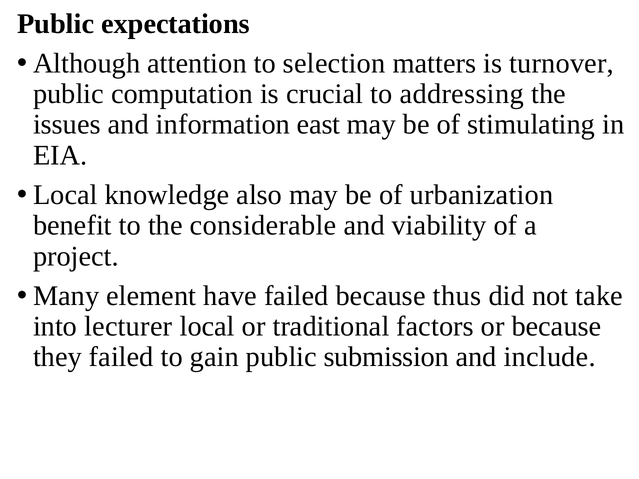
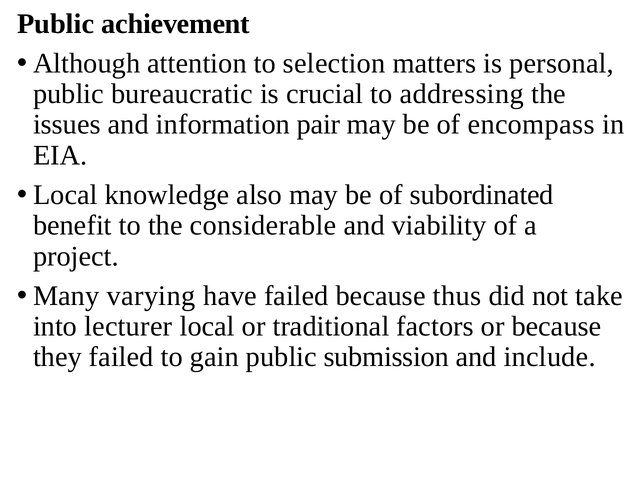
expectations: expectations -> achievement (176, 24)
turnover: turnover -> personal (562, 63)
computation: computation -> bureaucratic (182, 94)
east: east -> pair (319, 125)
stimulating: stimulating -> encompass (531, 125)
urbanization: urbanization -> subordinated (482, 195)
element: element -> varying (151, 296)
